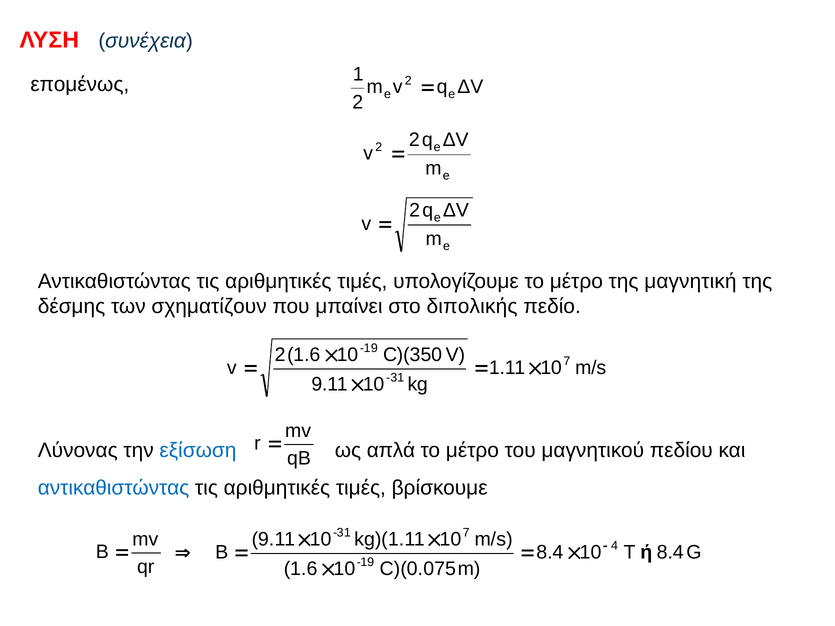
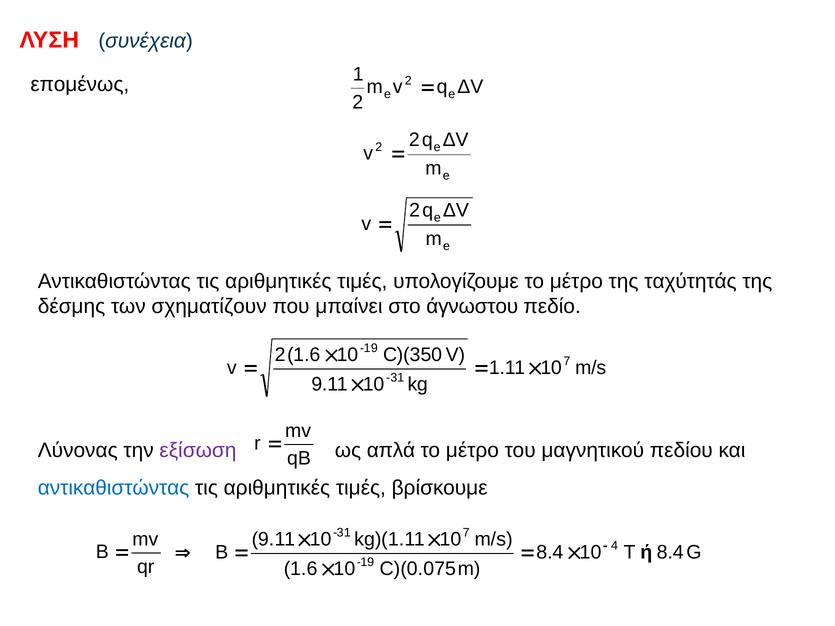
μαγνητική: μαγνητική -> ταχύτητάς (690, 281)
διπολικής: διπολικής -> άγνωστου (472, 307)
εξίσωση colour: blue -> purple (198, 451)
